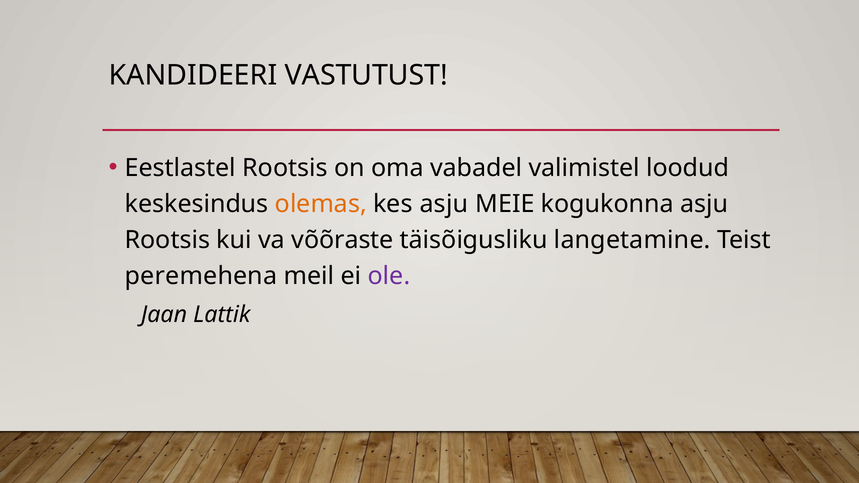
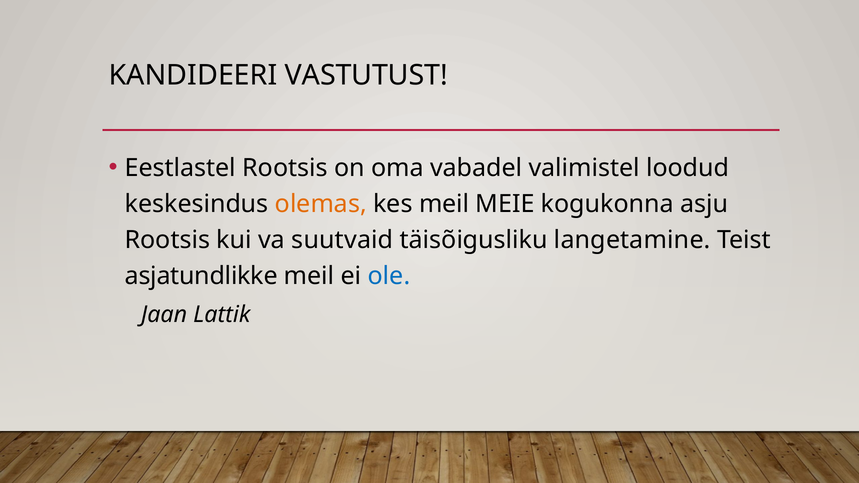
kes asju: asju -> meil (444, 204)
võõraste: võõraste -> suutvaid (342, 240)
peremehena: peremehena -> asjatundlikke (201, 276)
ole colour: purple -> blue (389, 276)
